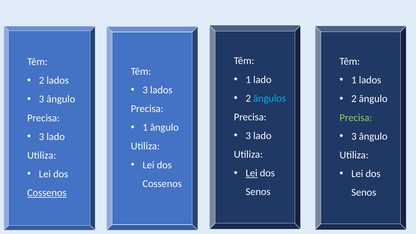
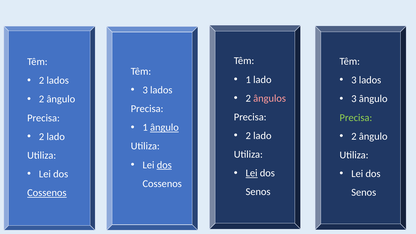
1: 1 -> 3 (354, 80)
ângulos colour: light blue -> pink (270, 98)
2: 2 -> 3 (354, 99)
3: 3 -> 2 (42, 99)
ângulo underline: none -> present (164, 127)
3: 3 -> 2 (248, 136)
3: 3 -> 2 (354, 136)
3: 3 -> 2 (42, 137)
dos underline: none -> present (164, 165)
